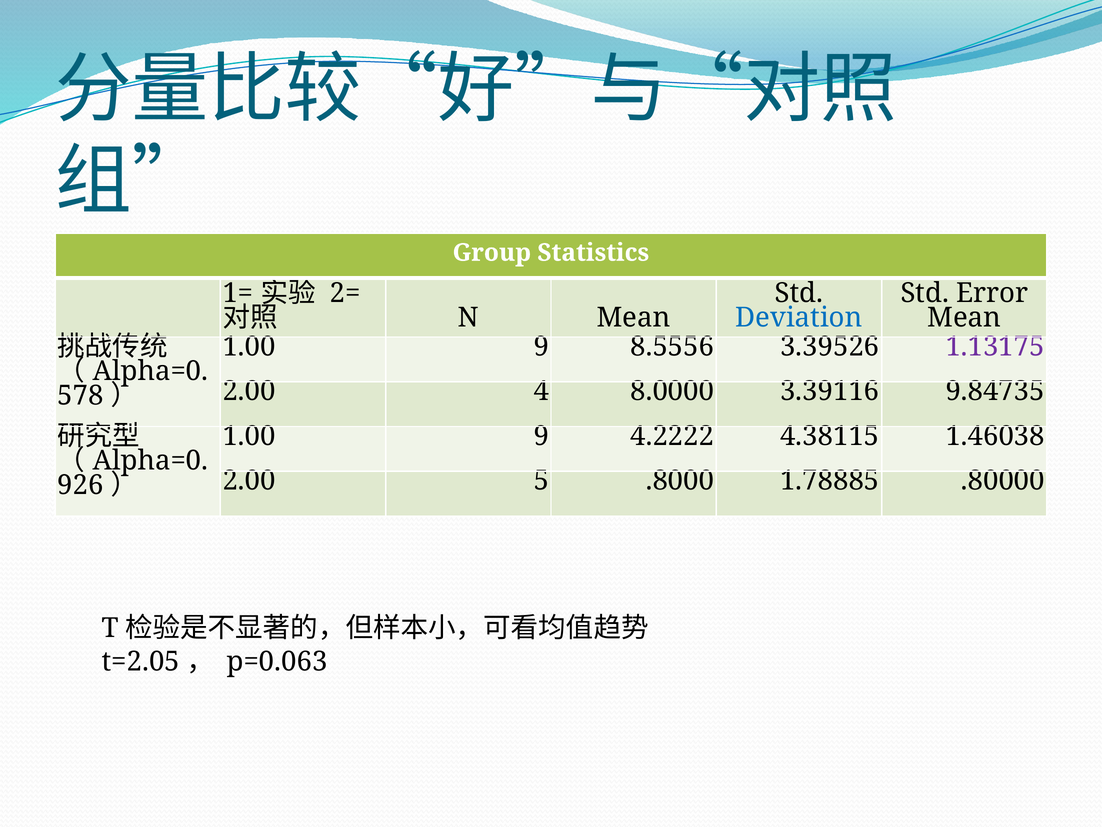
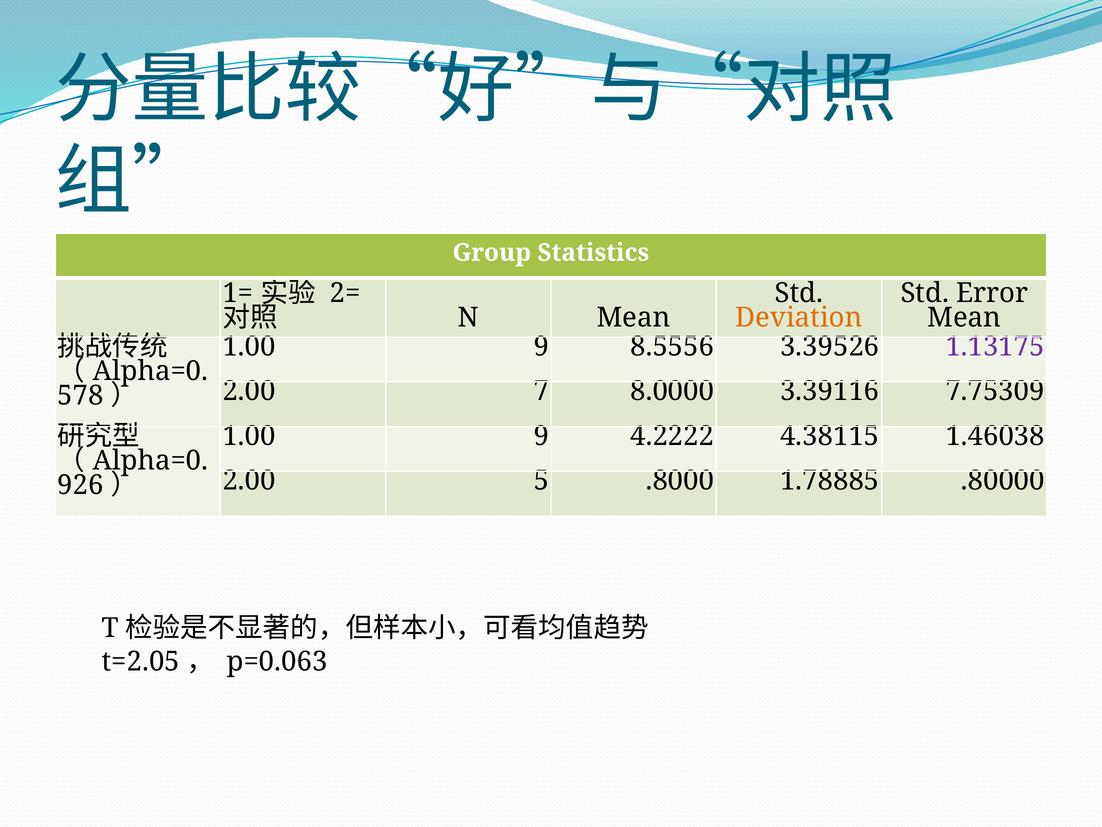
Deviation colour: blue -> orange (799, 317)
4: 4 -> 7 (541, 391)
9.84735: 9.84735 -> 7.75309 (995, 391)
